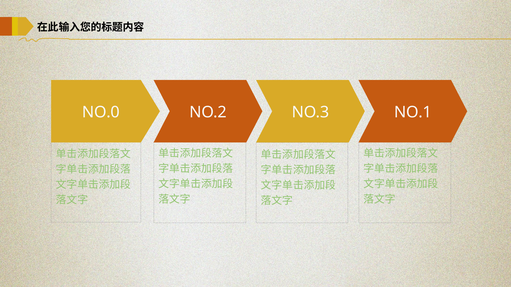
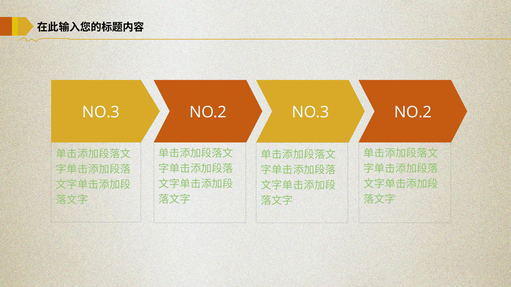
NO.0: NO.0 -> NO.3 (101, 113)
NO.3 NO.1: NO.1 -> NO.2 (413, 113)
